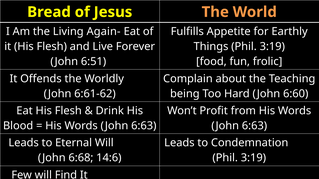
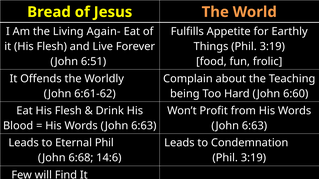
Eternal Will: Will -> Phil (104, 143)
